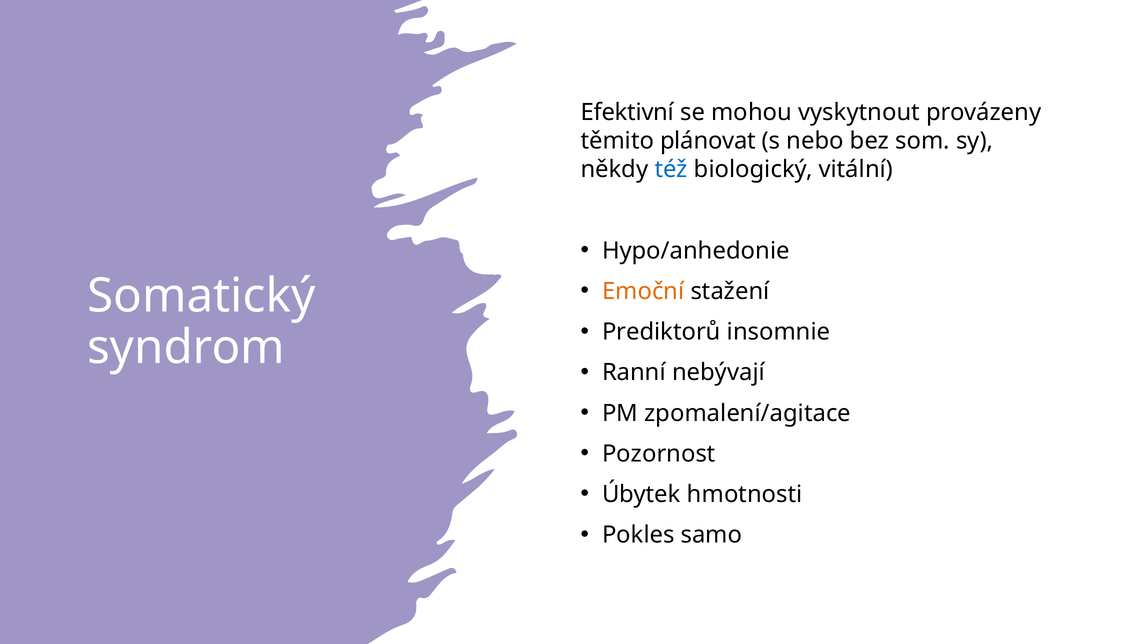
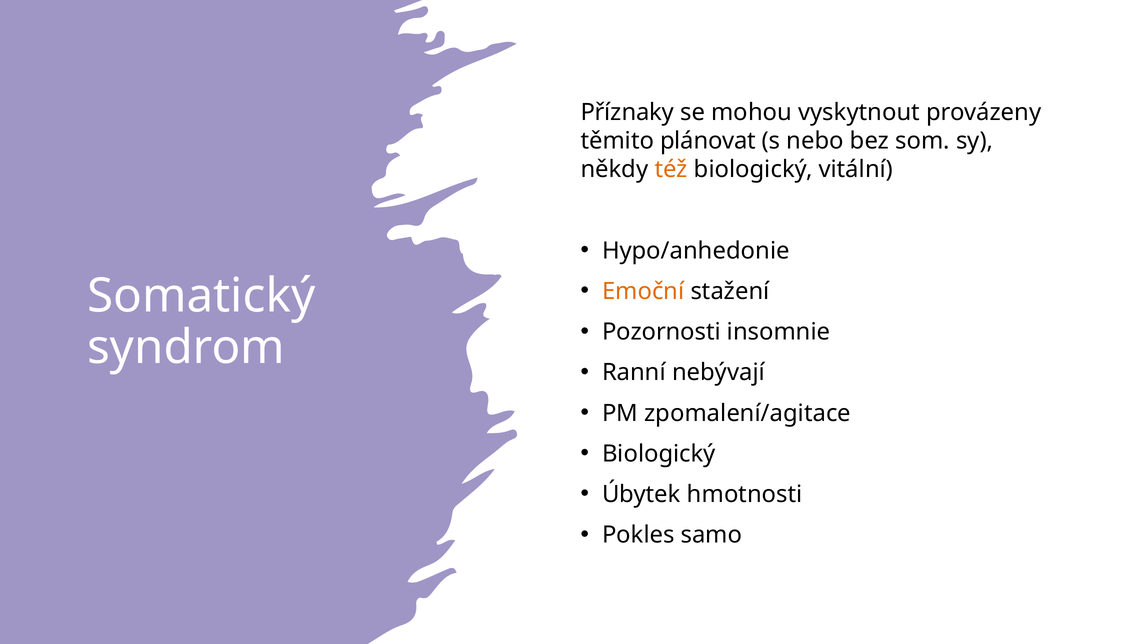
Efektivní: Efektivní -> Příznaky (627, 112)
též colour: blue -> orange (671, 169)
Prediktorů: Prediktorů -> Pozornosti (661, 332)
Pozornost: Pozornost -> Biologický (659, 453)
